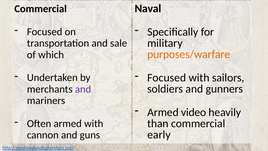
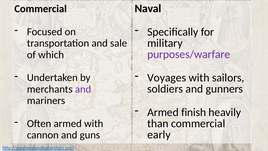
purposes/warfare colour: orange -> purple (189, 54)
Focused: Focused -> Voyages (167, 78)
video: video -> finish (194, 112)
